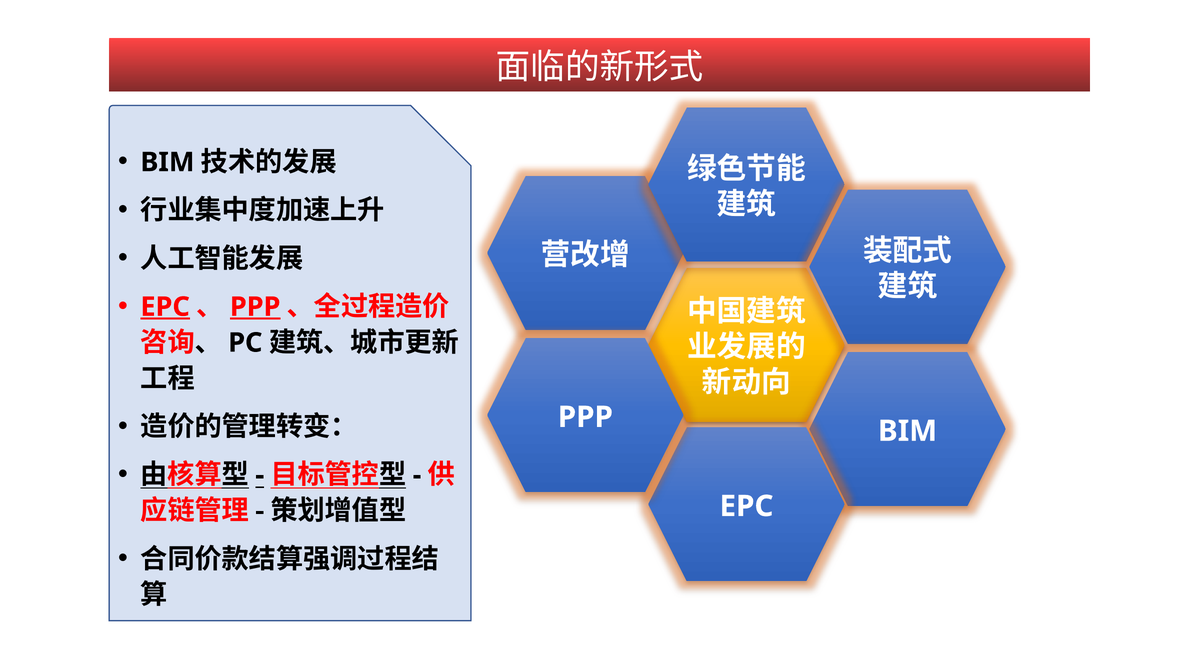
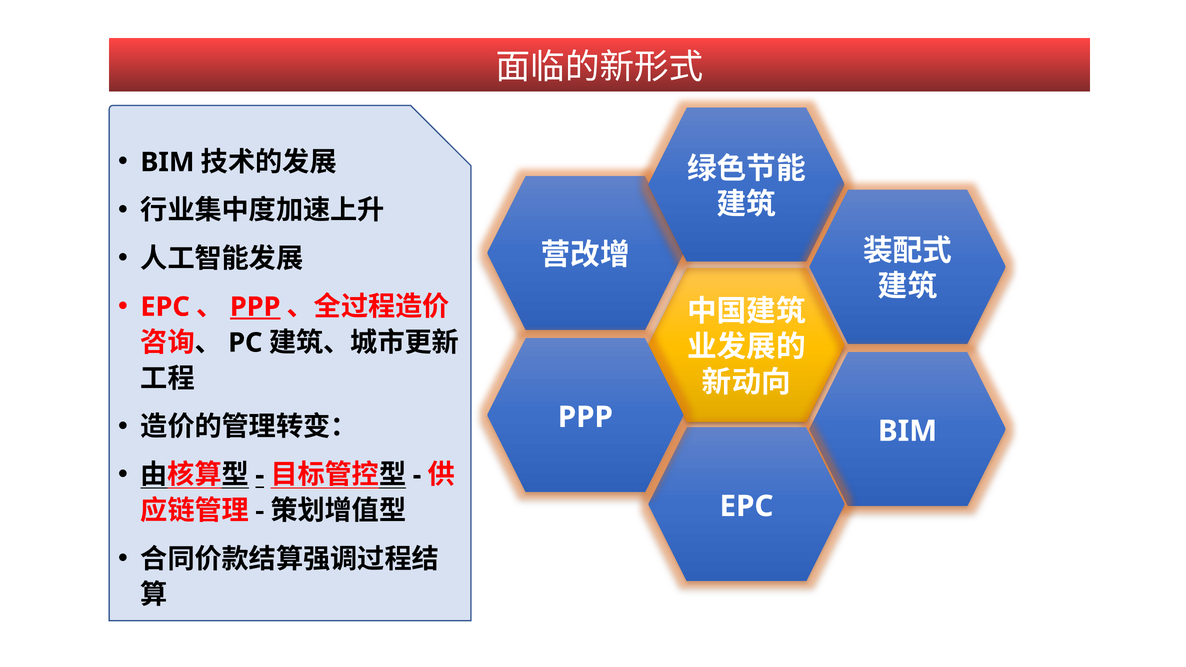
EPC underline: present -> none (165, 307)
